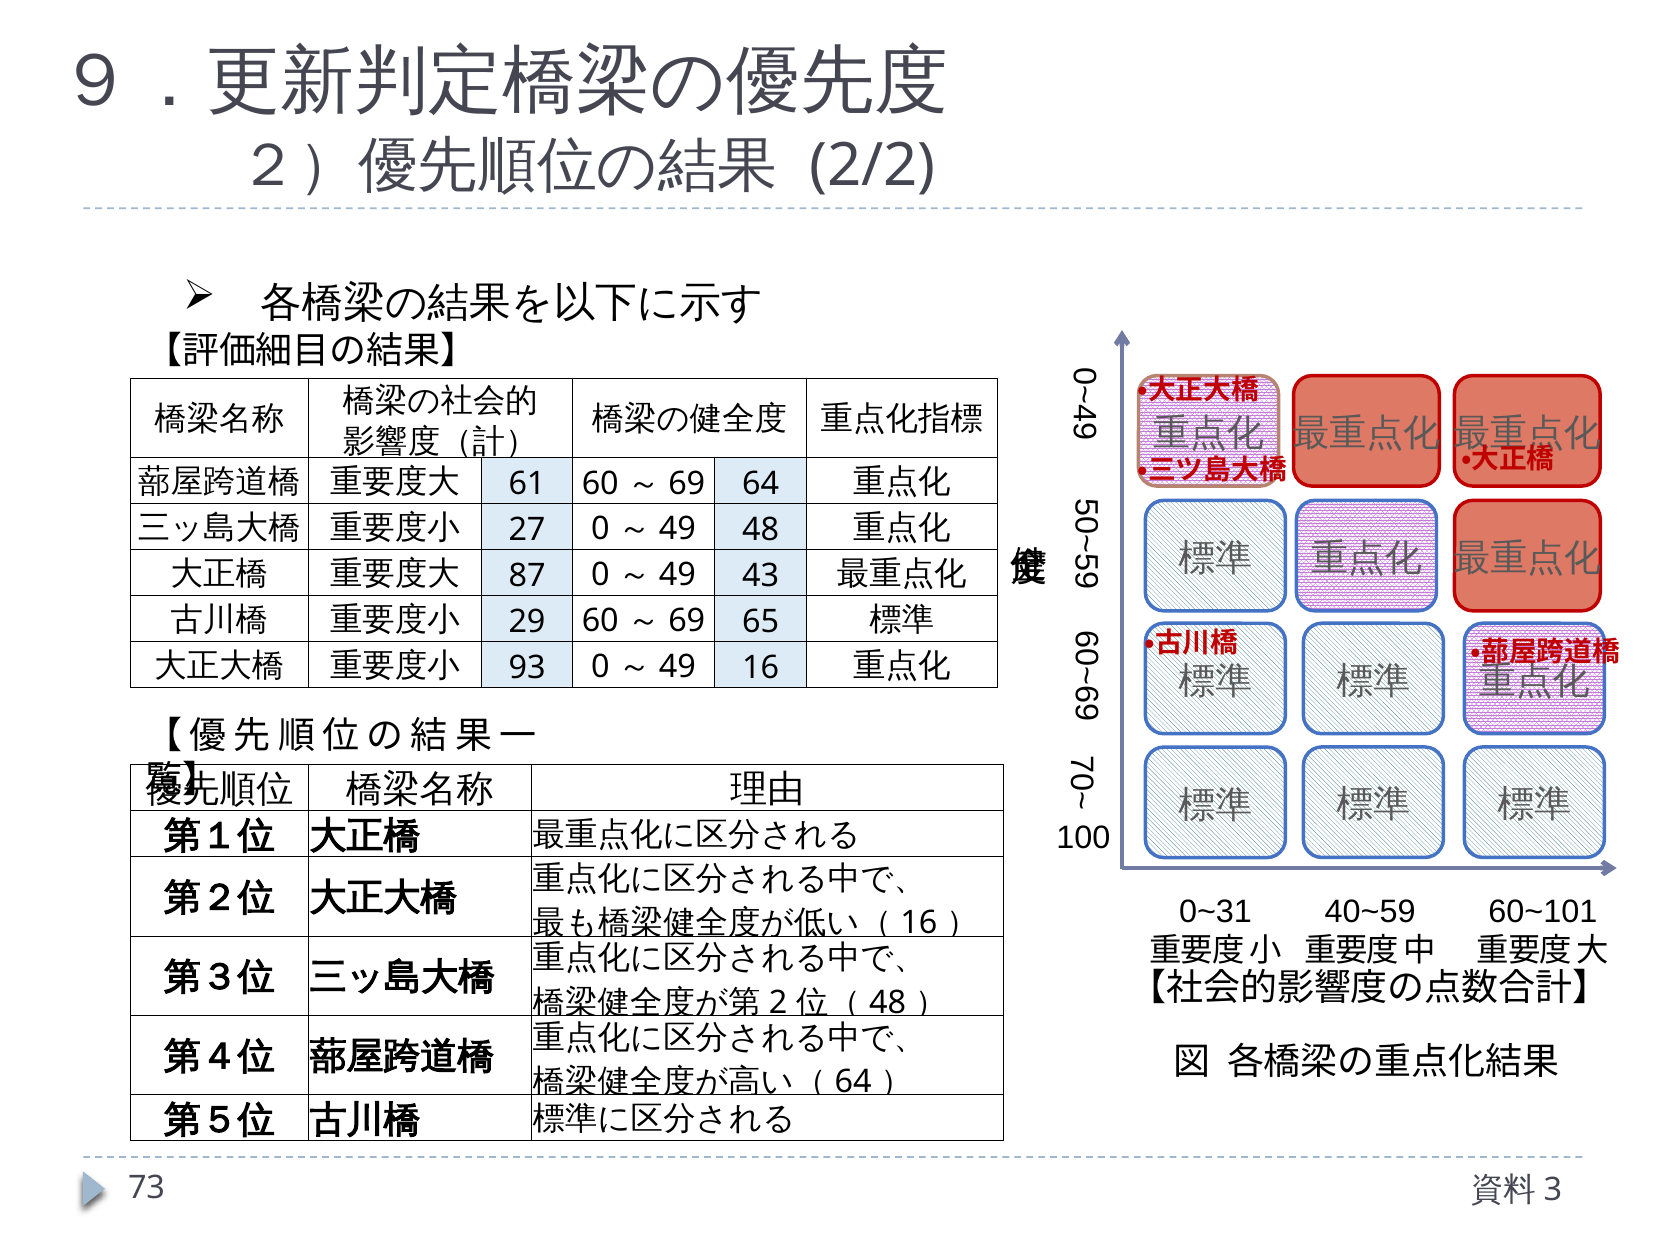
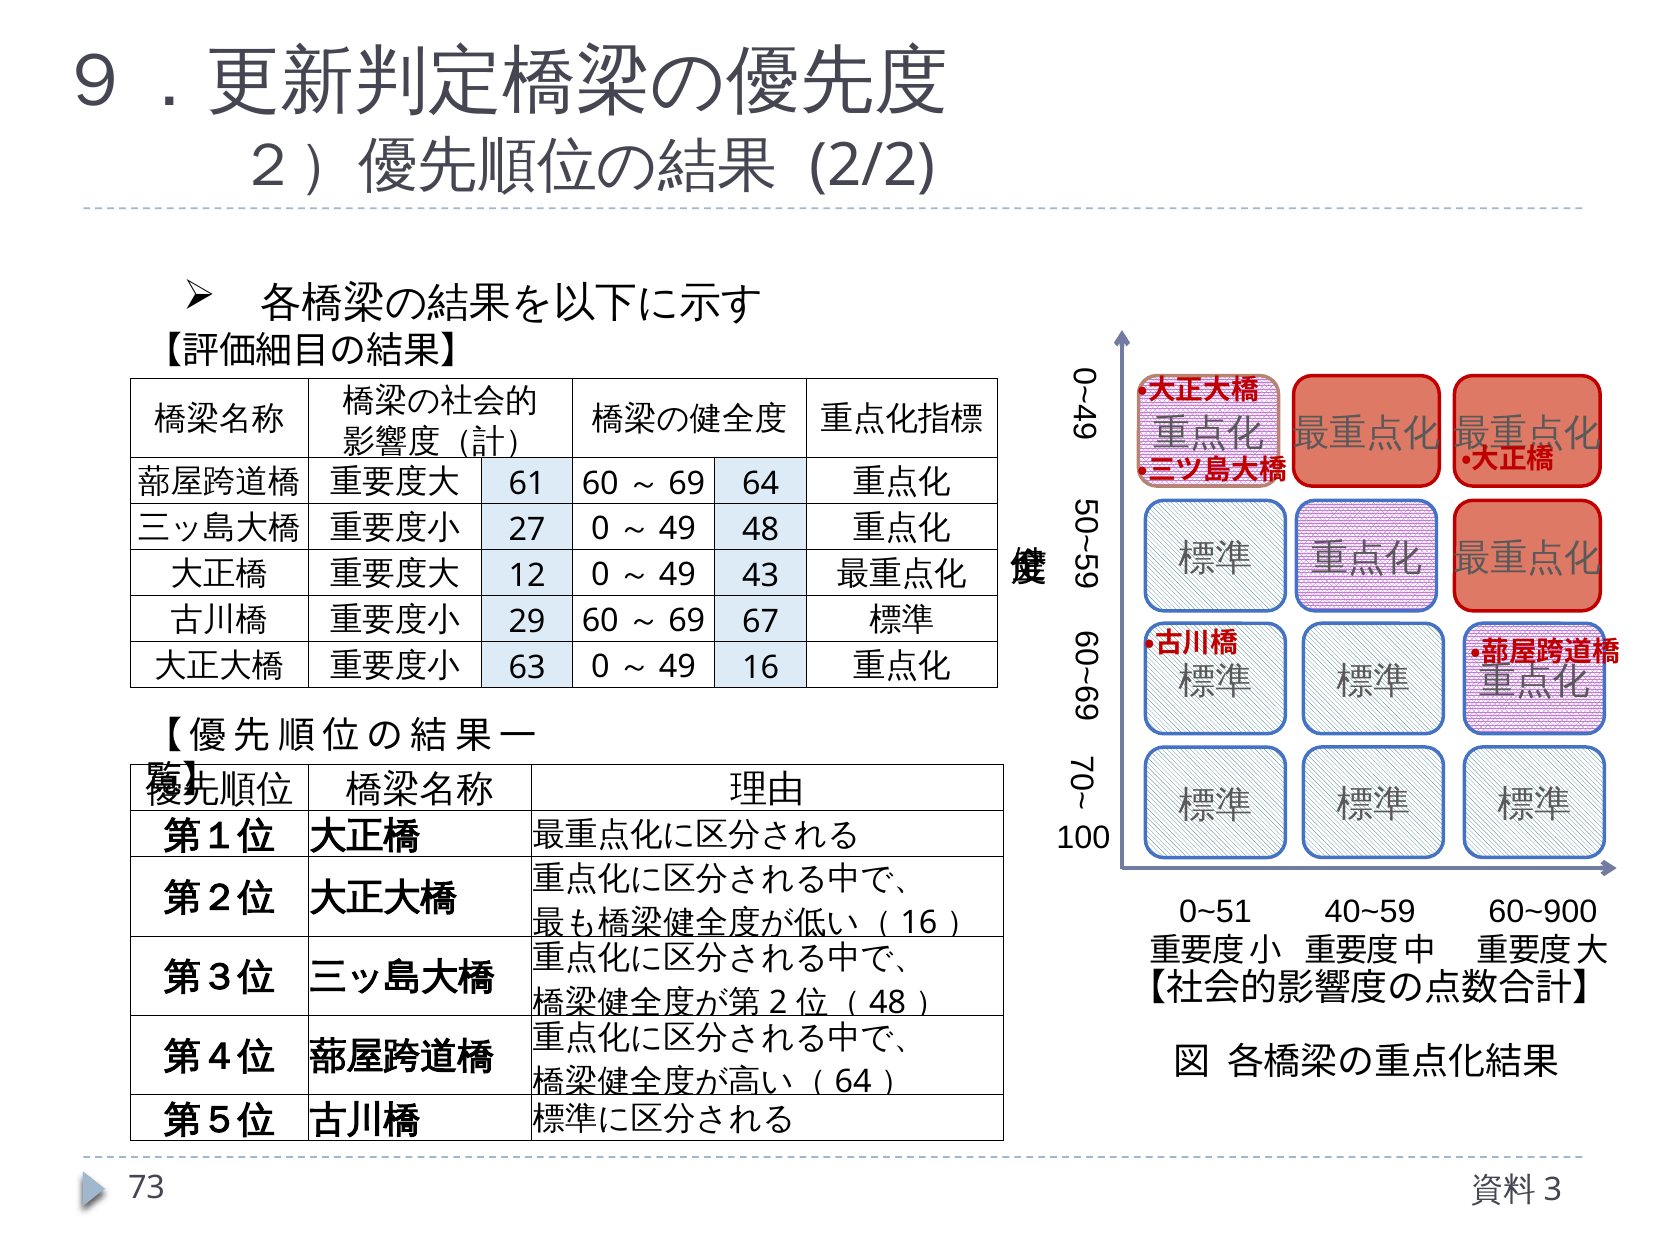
87: 87 -> 12 (527, 576)
65: 65 -> 67 (761, 622)
93: 93 -> 63 (527, 668)
0~31: 0~31 -> 0~51 (1216, 913)
60~101: 60~101 -> 60~900 (1543, 913)
